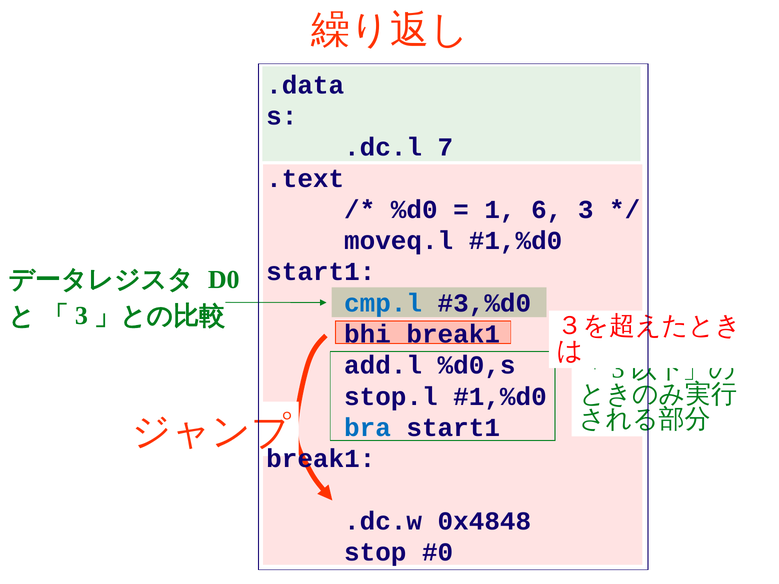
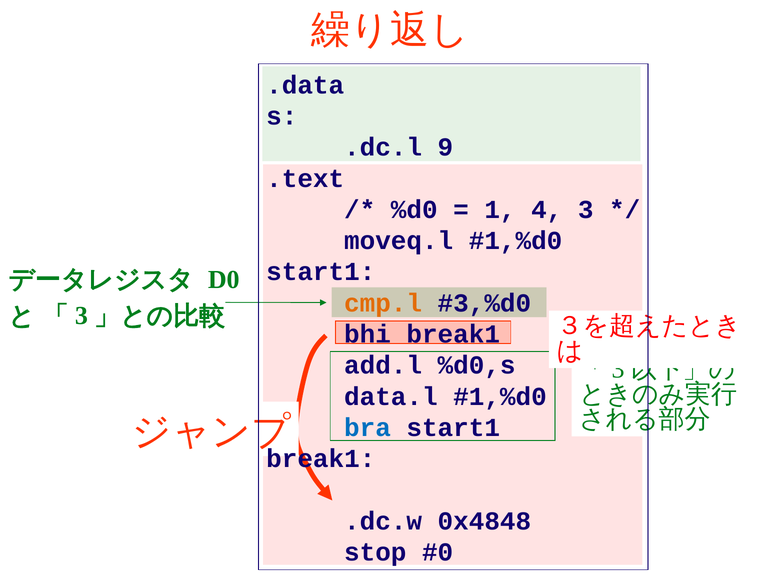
7: 7 -> 9 (445, 147)
6: 6 -> 4 (547, 210)
cmp.l colour: blue -> orange (383, 303)
stop.l: stop.l -> data.l (391, 397)
